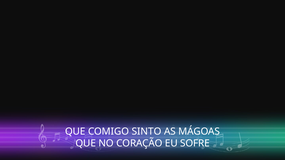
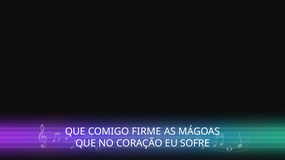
SINTO: SINTO -> FIRME (147, 132)
